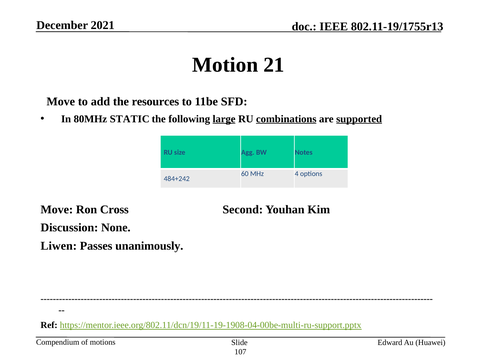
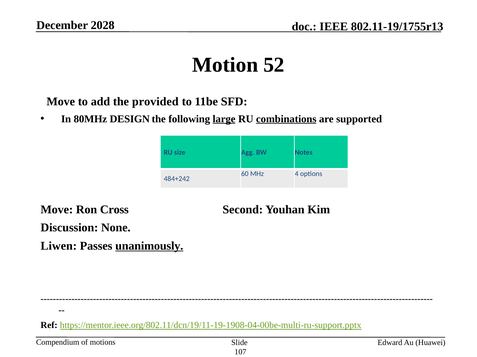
2021: 2021 -> 2028 (103, 25)
21: 21 -> 52 (274, 65)
resources: resources -> provided (155, 102)
STATIC: STATIC -> DESIGN (130, 119)
supported underline: present -> none (359, 119)
unanimously underline: none -> present (149, 246)
